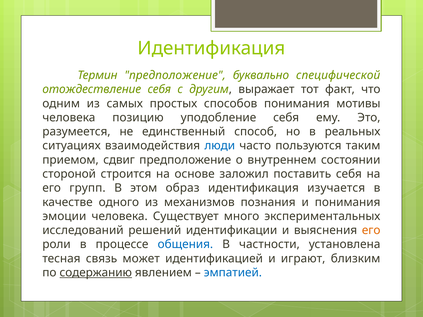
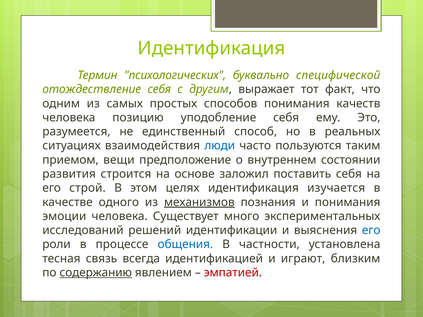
Термин предположение: предположение -> психологических (175, 75)
мотивы: мотивы -> качеств (358, 104)
сдвиг: сдвиг -> вещи (119, 160)
стороной: стороной -> развития (69, 174)
групп: групп -> строй (87, 188)
образ: образ -> целях (183, 188)
механизмов underline: none -> present (199, 202)
его colour: orange -> blue (371, 231)
может: может -> всегда (141, 259)
эмпатией colour: blue -> red (233, 273)
